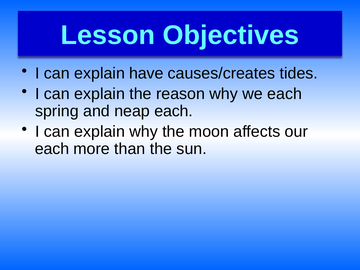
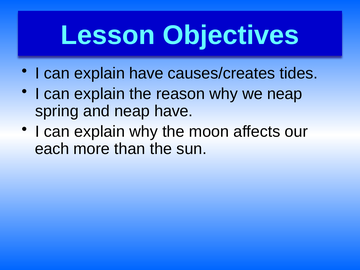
we each: each -> neap (285, 94)
neap each: each -> have (174, 111)
